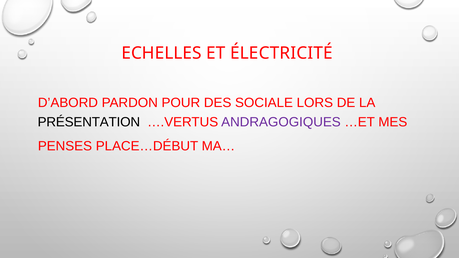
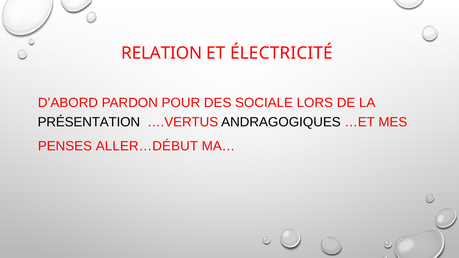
ECHELLES: ECHELLES -> RELATION (162, 53)
ANDRAGOGIQUES colour: purple -> black (281, 122)
PLACE…DÉBUT: PLACE…DÉBUT -> ALLER…DÉBUT (147, 146)
